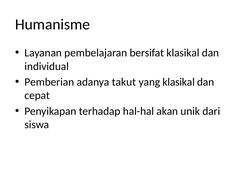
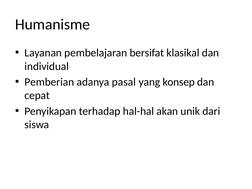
takut: takut -> pasal (124, 82)
yang klasikal: klasikal -> konsep (179, 82)
